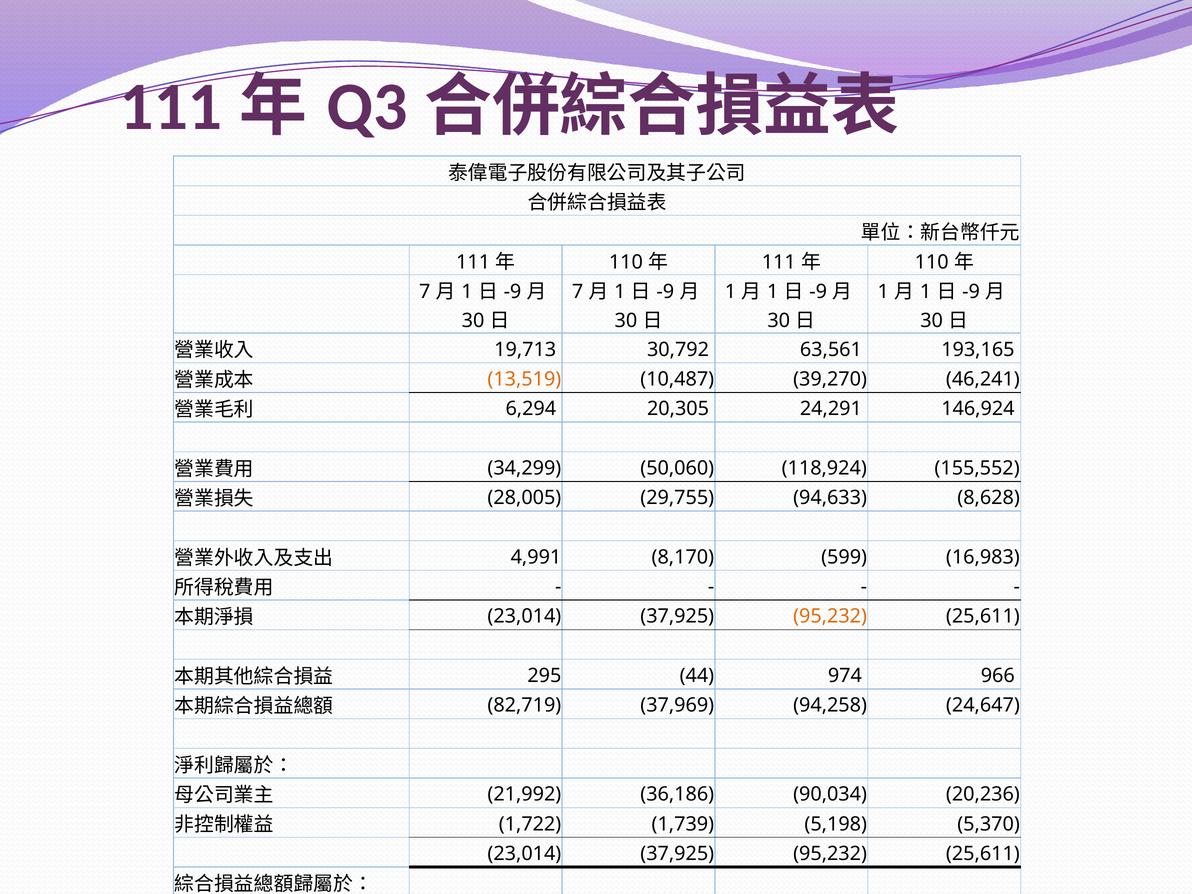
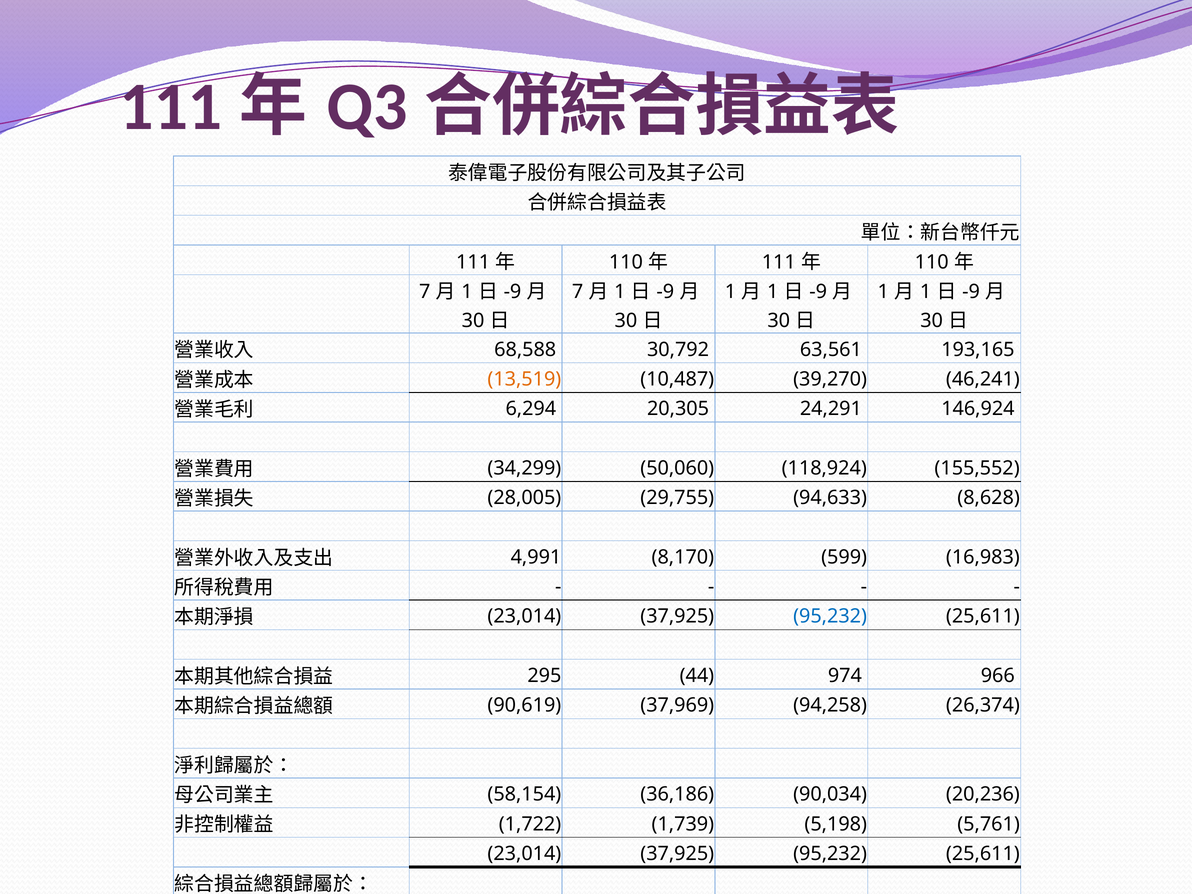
19,713: 19,713 -> 68,588 (525, 350)
95,232 colour: orange -> blue (830, 616)
82,719: 82,719 -> 90,619 (524, 705)
24,647: 24,647 -> 26,374 (983, 705)
21,992: 21,992 -> 58,154 (524, 794)
5,370: 5,370 -> 5,761 (989, 824)
